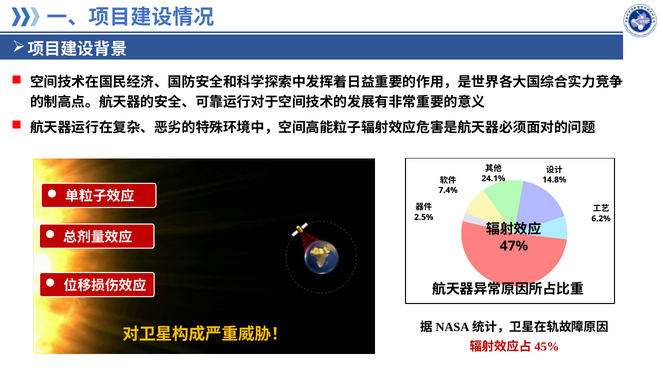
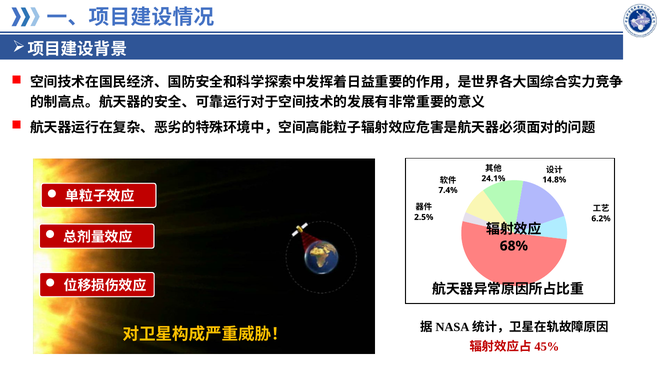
47%: 47% -> 68% (514, 246)
